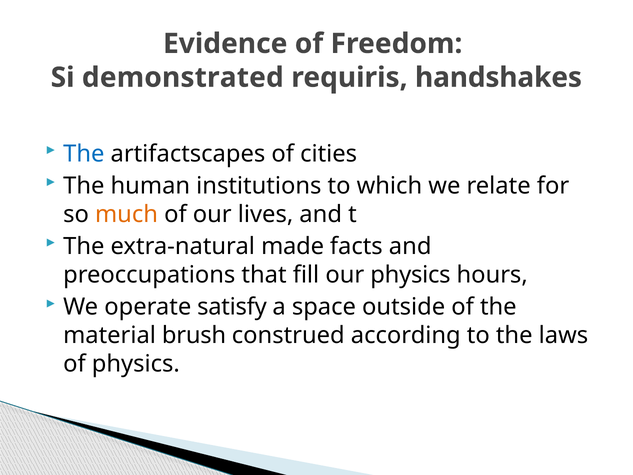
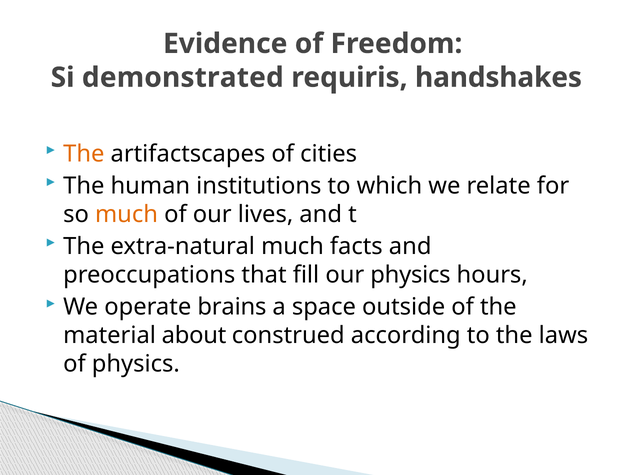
The colour: blue -> orange (84, 154)
extra-natural made: made -> much (293, 246)
satisfy: satisfy -> brains (232, 307)
brush: brush -> about (194, 335)
